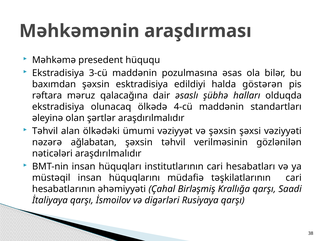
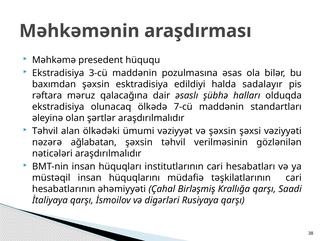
göstərən: göstərən -> sadalayır (262, 84)
4-cü: 4-cü -> 7-cü (183, 107)
